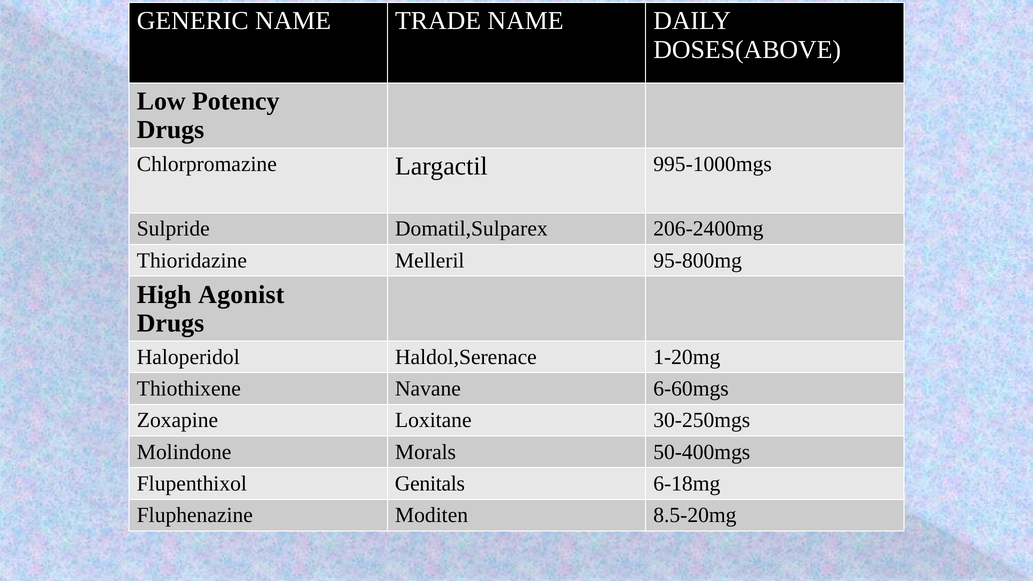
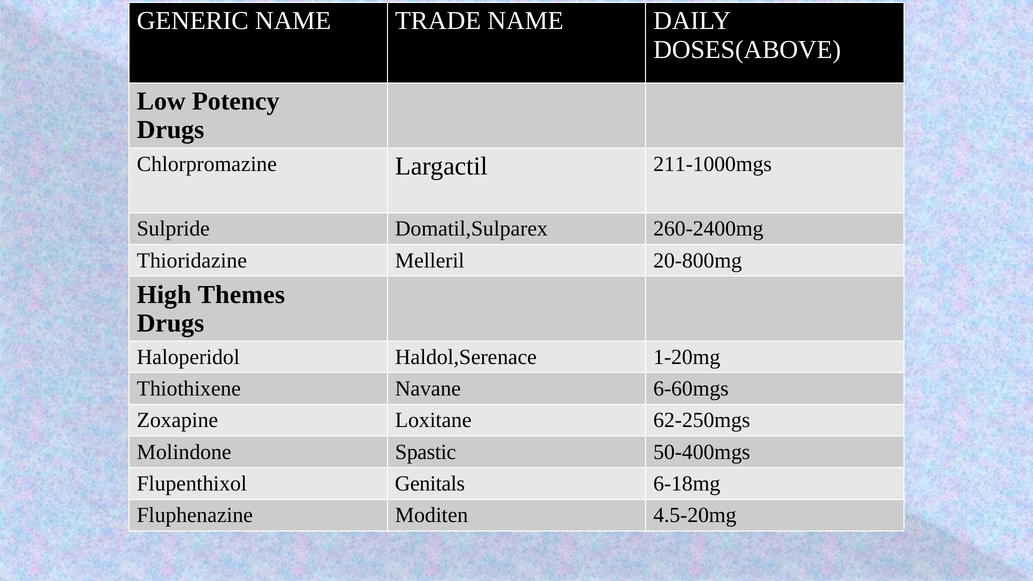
995-1000mgs: 995-1000mgs -> 211-1000mgs (713, 164)
206-2400mg: 206-2400mg -> 260-2400mg (708, 229)
95-800mg: 95-800mg -> 20-800mg (698, 261)
Agonist: Agonist -> Themes (241, 295)
30-250mgs: 30-250mgs -> 62-250mgs (702, 420)
Morals: Morals -> Spastic (426, 452)
8.5-20mg: 8.5-20mg -> 4.5-20mg (695, 515)
